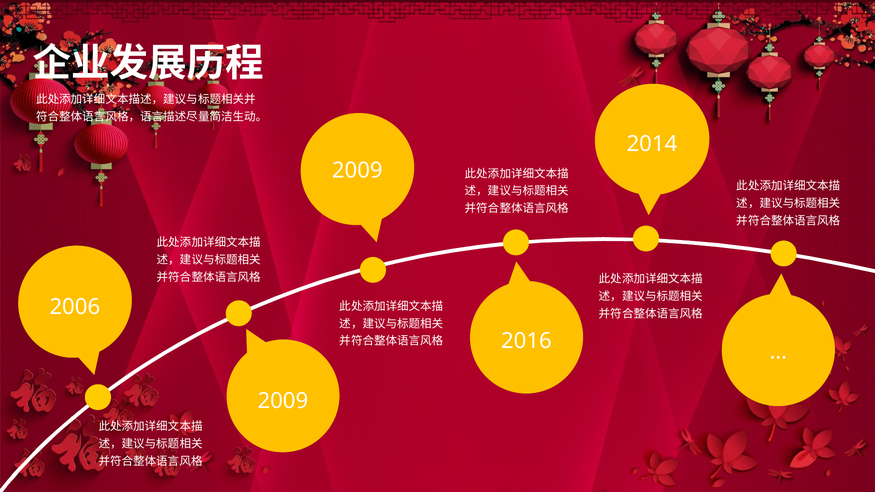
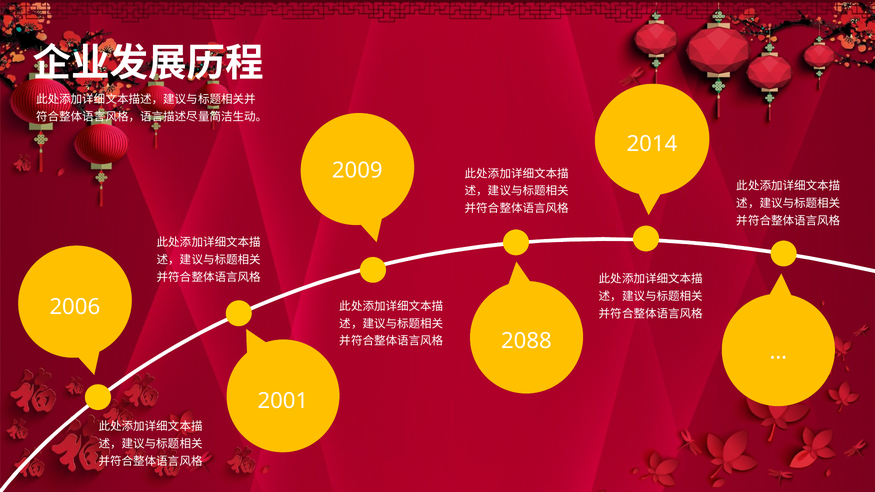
2016: 2016 -> 2088 (526, 341)
2009: 2009 -> 2001 (283, 401)
